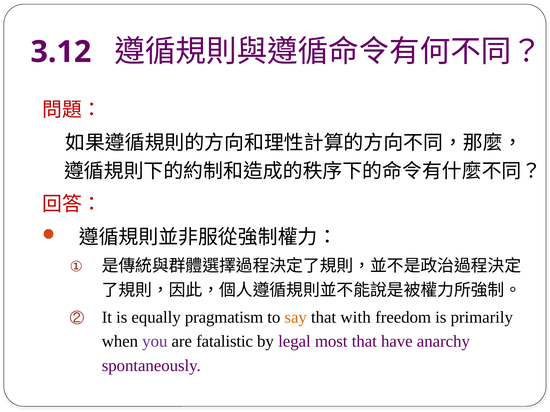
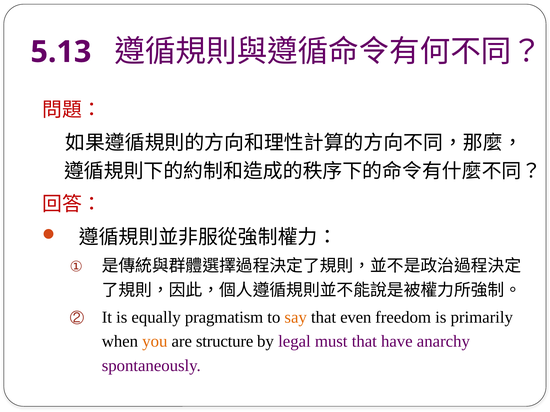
3.12: 3.12 -> 5.13 (61, 52)
with: with -> even (356, 318)
you colour: purple -> orange (155, 342)
fatalistic: fatalistic -> structure (225, 342)
most: most -> must (331, 342)
